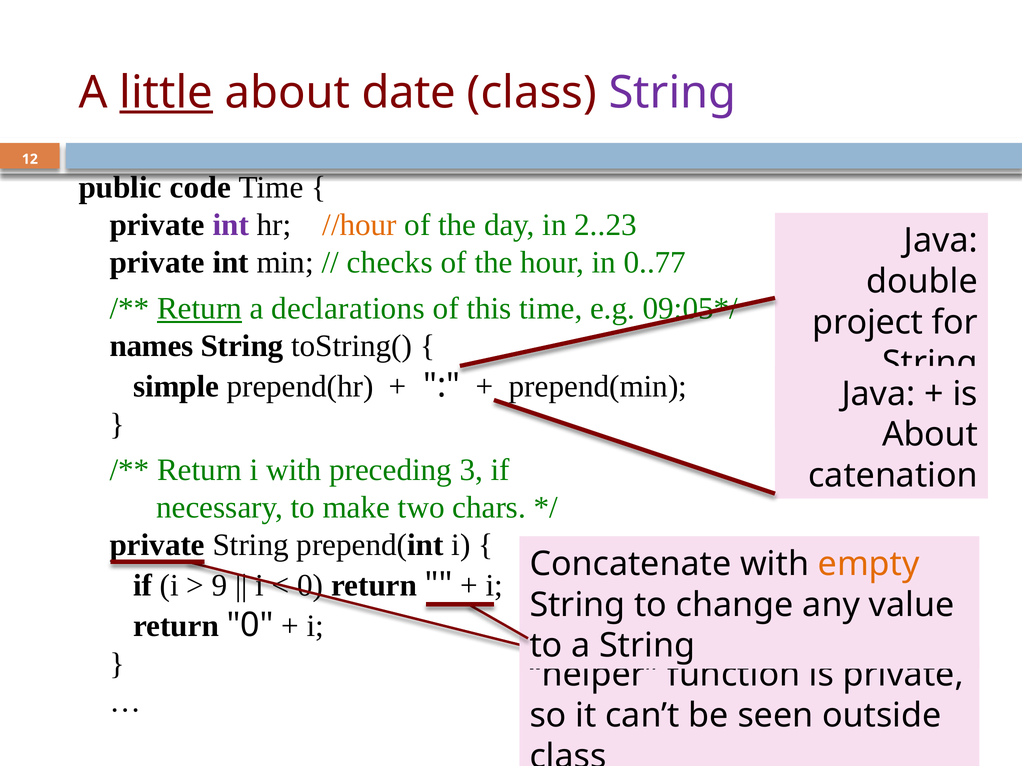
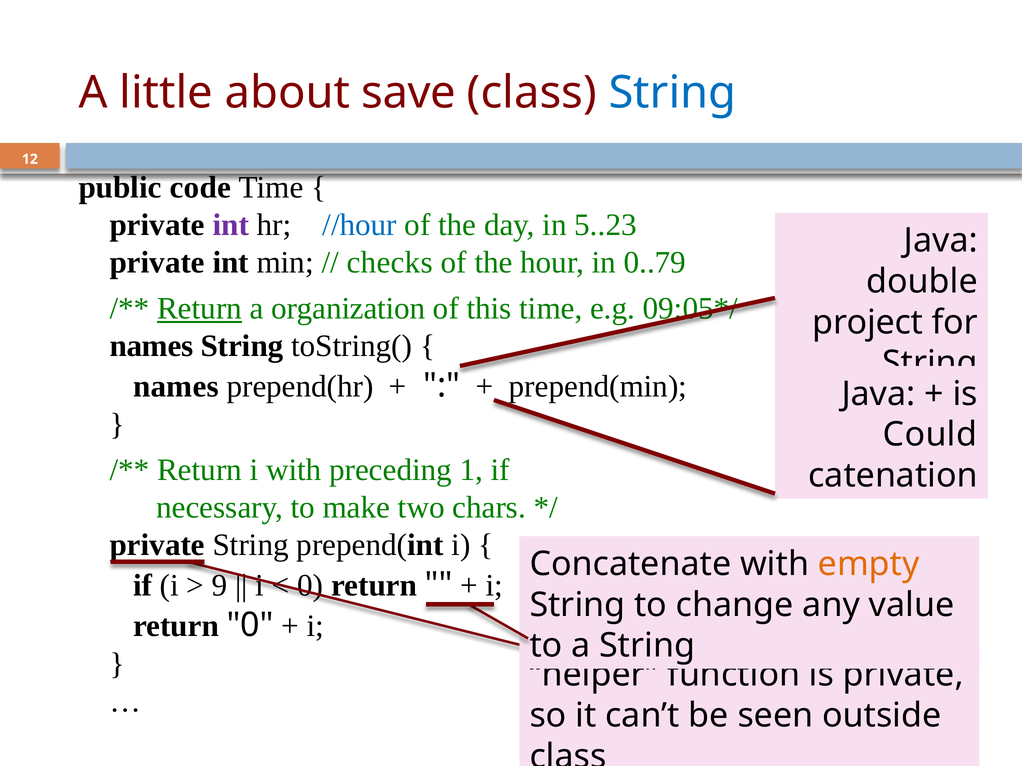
little underline: present -> none (166, 93)
date: date -> save (409, 93)
String colour: purple -> blue (672, 93)
//hour colour: orange -> blue (360, 225)
2..23: 2..23 -> 5..23 (606, 225)
0..77: 0..77 -> 0..79 (655, 263)
declarations: declarations -> organization (348, 309)
simple: simple -> names (176, 386)
About: About -> Could (930, 435)
3: 3 -> 1 (471, 470)
